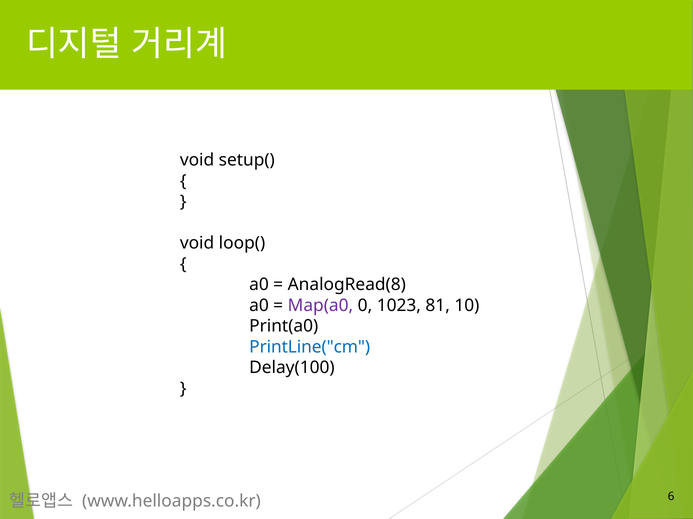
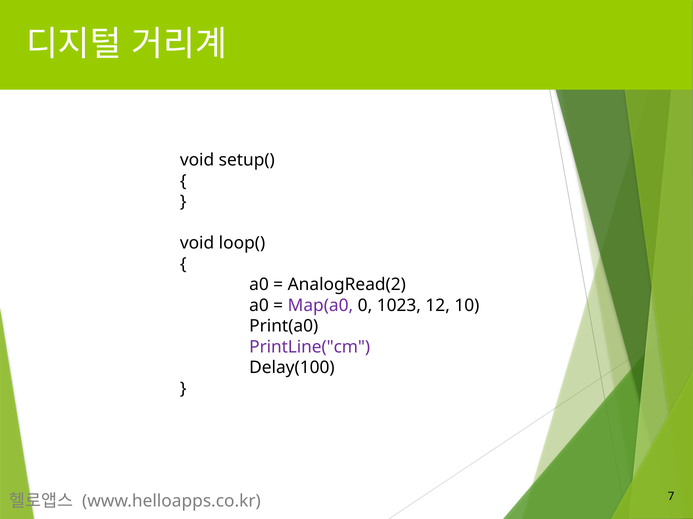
AnalogRead(8: AnalogRead(8 -> AnalogRead(2 (347, 285)
81: 81 -> 12 (438, 306)
PrintLine("cm colour: blue -> purple (310, 347)
6: 6 -> 7 (671, 497)
